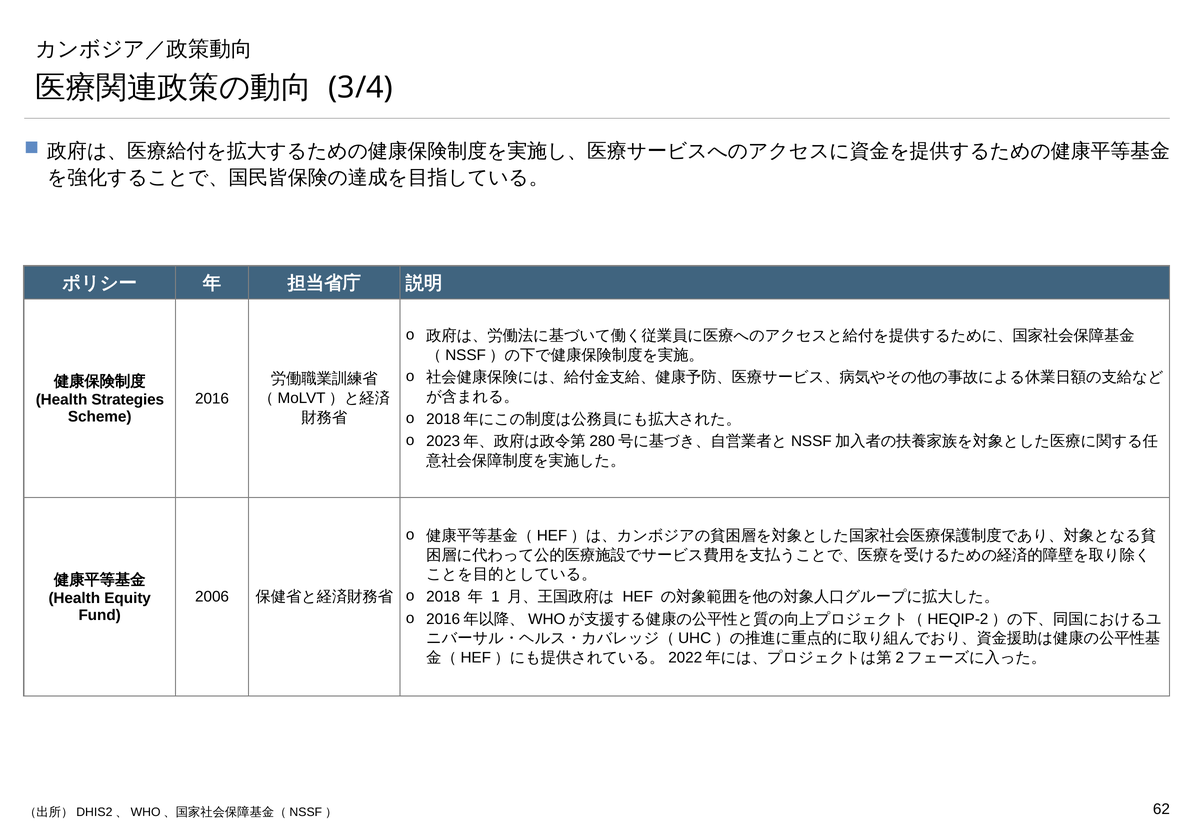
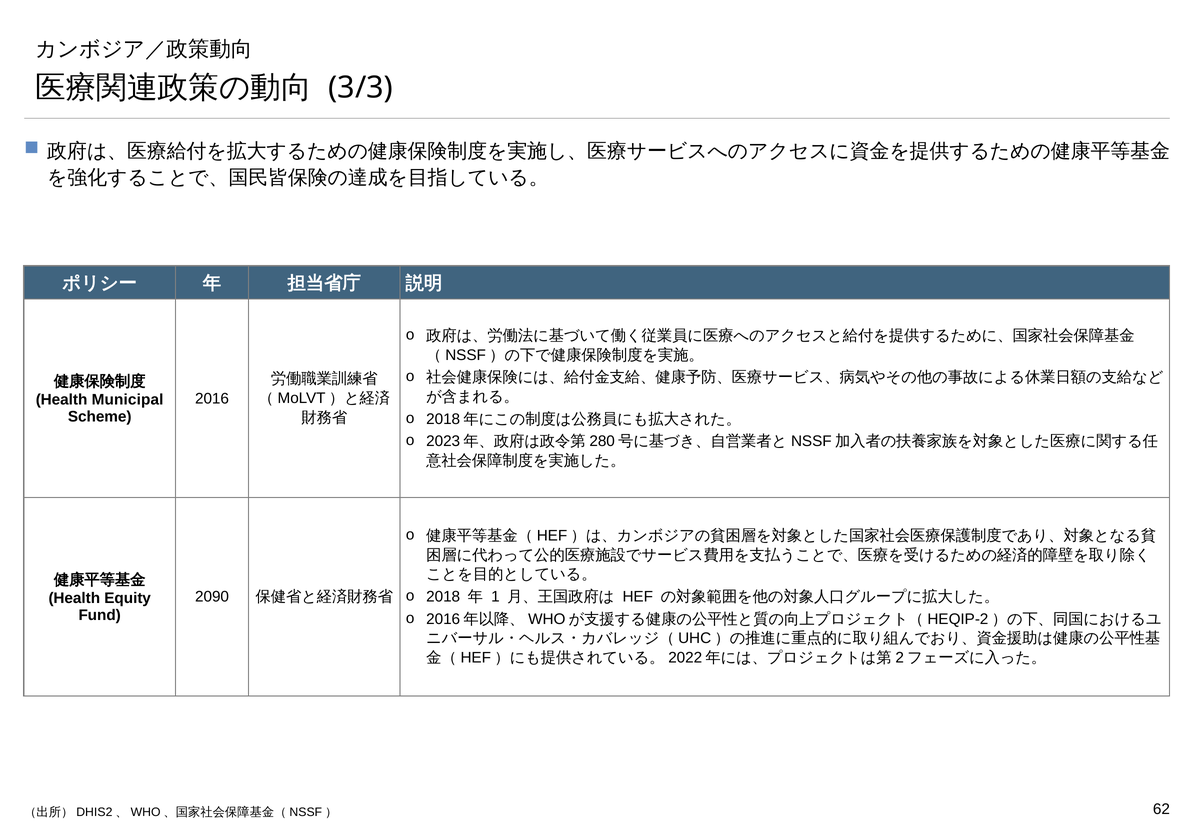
3/4: 3/4 -> 3/3 (361, 88)
Strategies: Strategies -> Municipal (128, 399)
2006: 2006 -> 2090 (212, 597)
